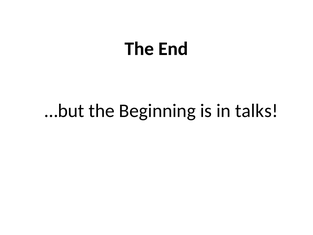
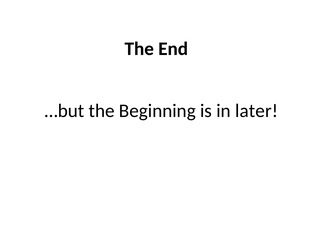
talks: talks -> later (257, 111)
